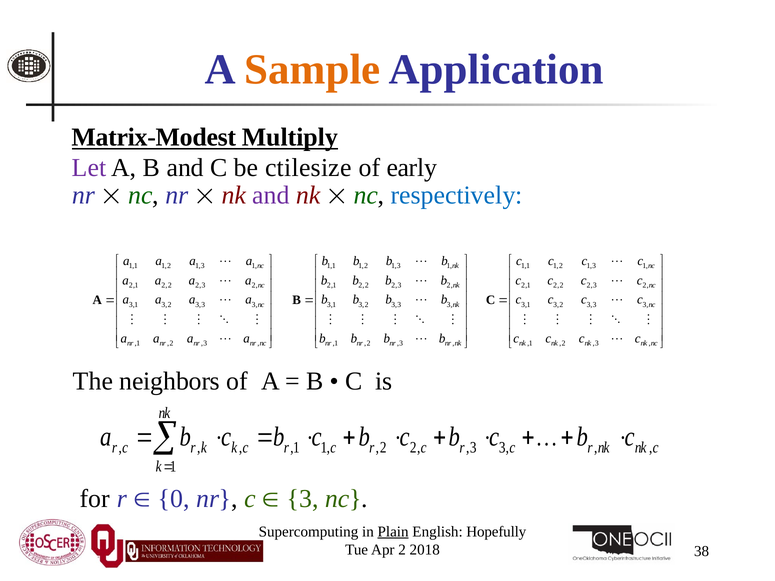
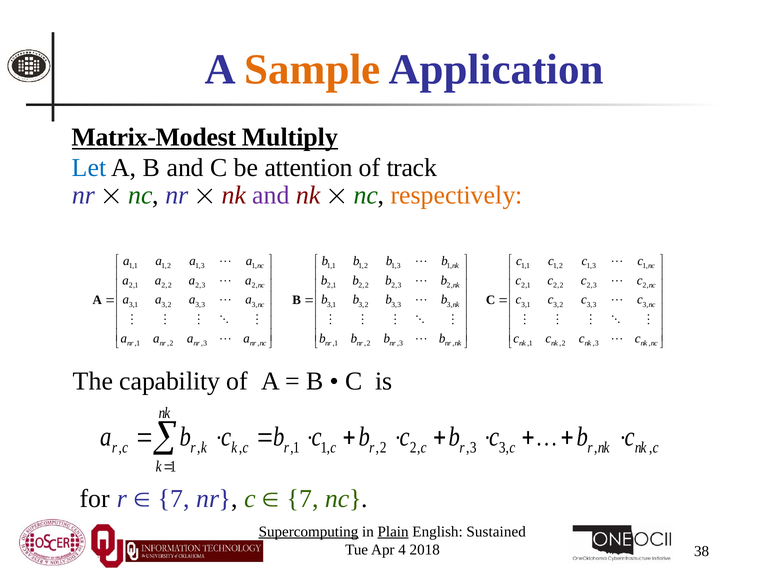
Let colour: purple -> blue (89, 168)
ctilesize: ctilesize -> attention (309, 168)
early: early -> track (412, 168)
respectively colour: blue -> orange (457, 195)
neighbors: neighbors -> capability (170, 381)
0: 0 -> 7 (174, 499)
3: 3 -> 7 (303, 499)
Supercomputing underline: none -> present (308, 532)
Hopefully: Hopefully -> Sustained (496, 532)
Apr 2: 2 -> 4 (402, 550)
